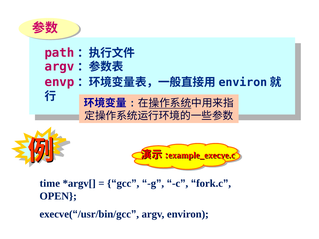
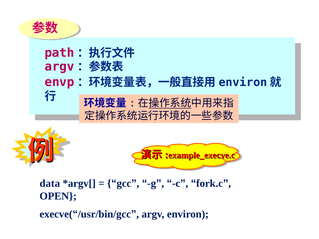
time: time -> data (50, 184)
